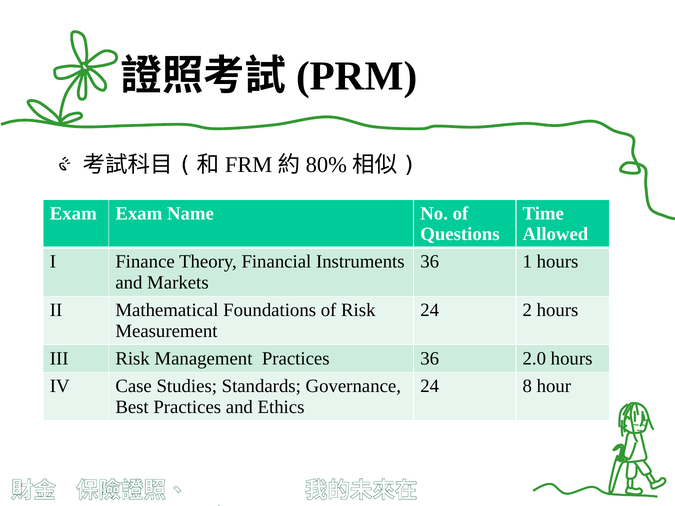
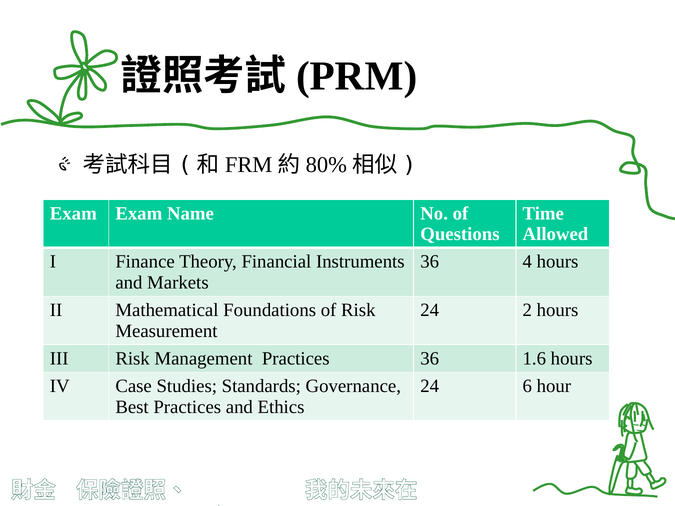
1: 1 -> 4 (527, 262)
2.0: 2.0 -> 1.6 (534, 359)
8: 8 -> 6 (527, 386)
